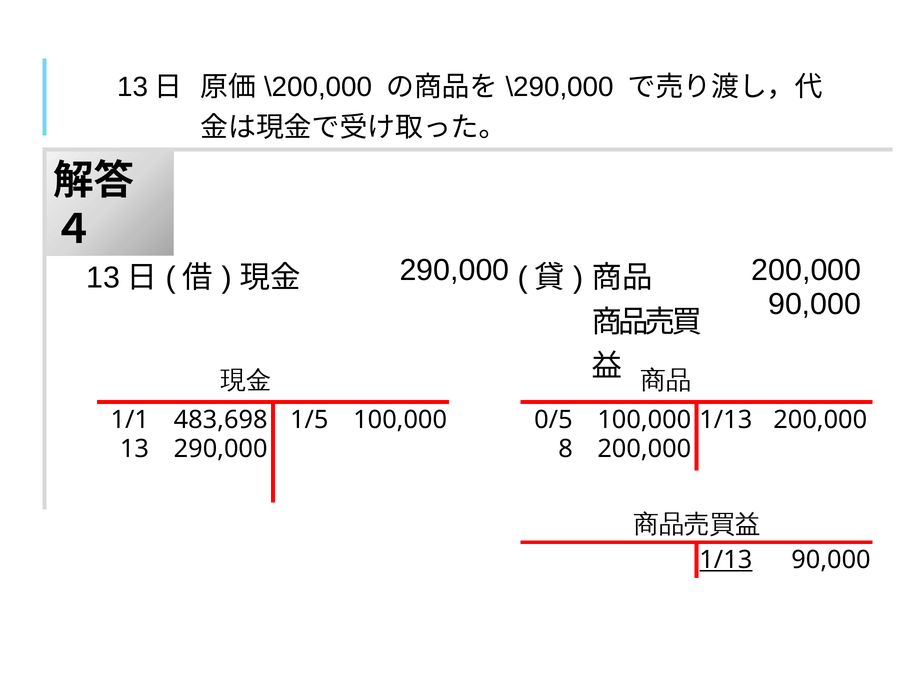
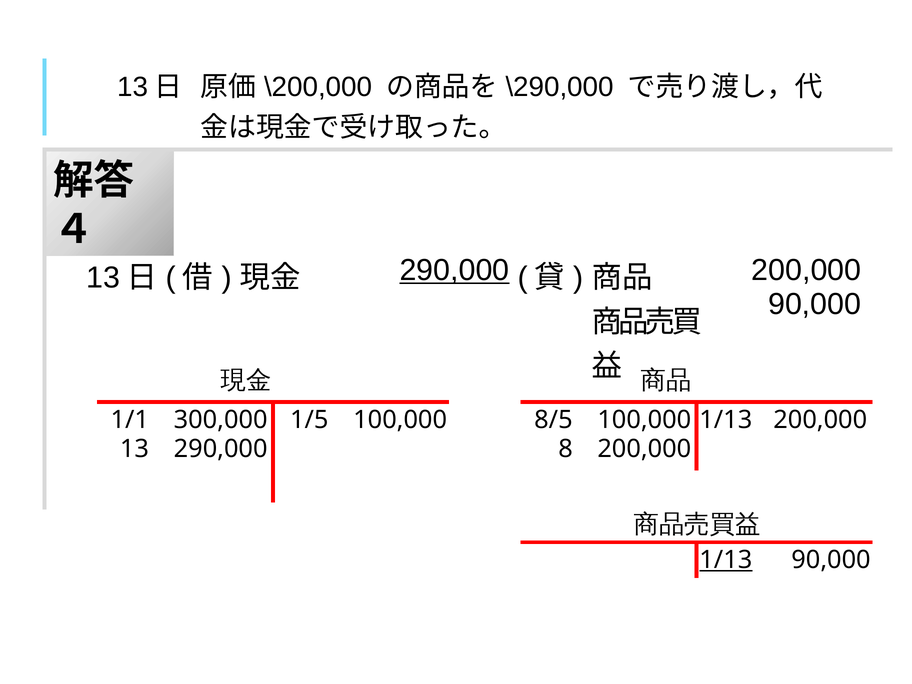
290,000 underline: none -> present (454, 270)
483,698: 483,698 -> 300,000 (221, 420)
0/5: 0/5 -> 8/5 (553, 420)
